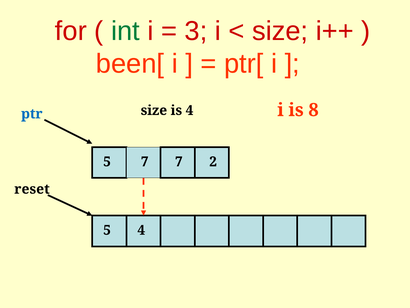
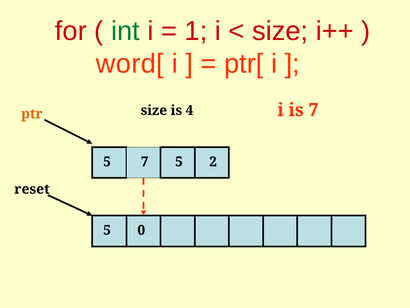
3: 3 -> 1 (196, 31)
been[: been[ -> word[ (130, 64)
is 8: 8 -> 7 (314, 110)
ptr colour: blue -> orange (32, 114)
5 7 7: 7 -> 5 (179, 161)
5 4: 4 -> 0 (141, 230)
